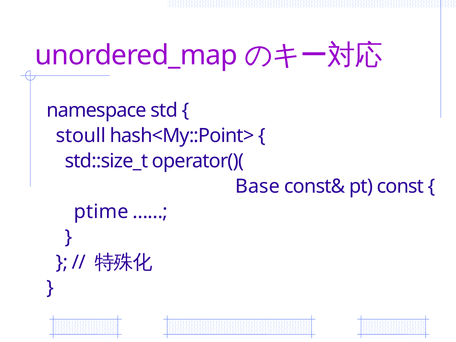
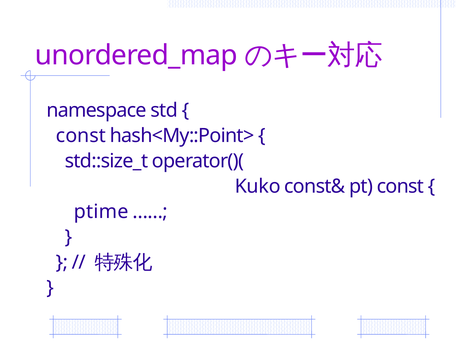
stoull: stoull -> const (81, 136)
Base: Base -> Kuko (258, 186)
